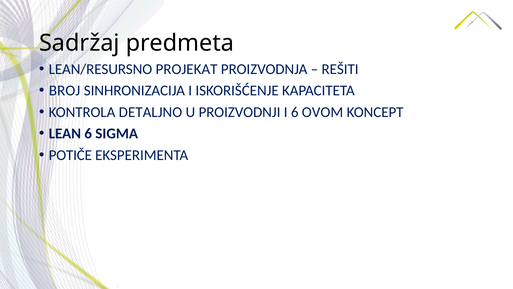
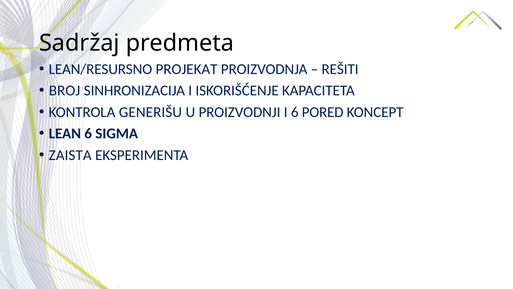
DETALJNO: DETALJNO -> GENERIŠU (150, 112)
OVOM: OVOM -> PORED (323, 112)
POTIČE: POTIČE -> ZAISTA (70, 155)
